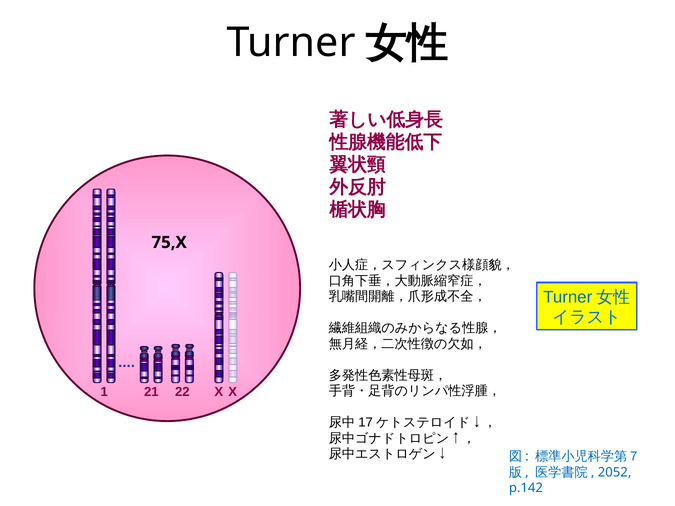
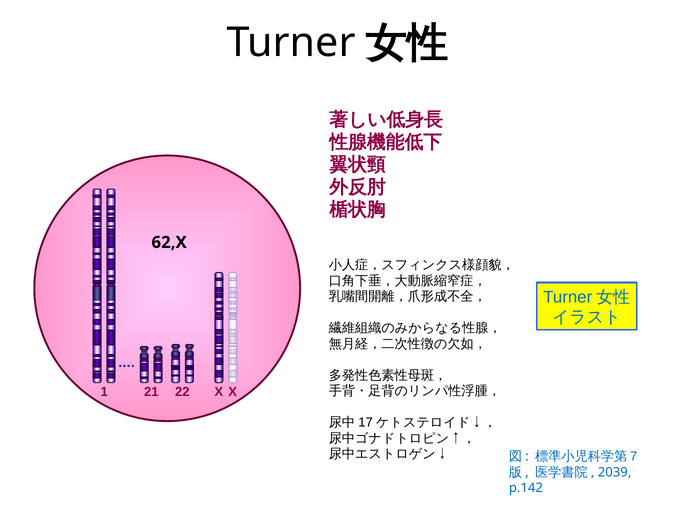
75,X: 75,X -> 62,X (169, 243)
2052: 2052 -> 2039 (615, 473)
